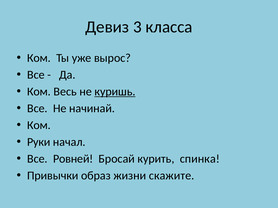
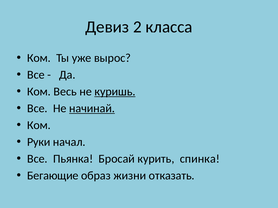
3: 3 -> 2 (137, 27)
начинай underline: none -> present (92, 109)
Ровней: Ровней -> Пьянка (73, 159)
Привычки: Привычки -> Бегающие (53, 176)
скажите: скажите -> отказать (172, 176)
